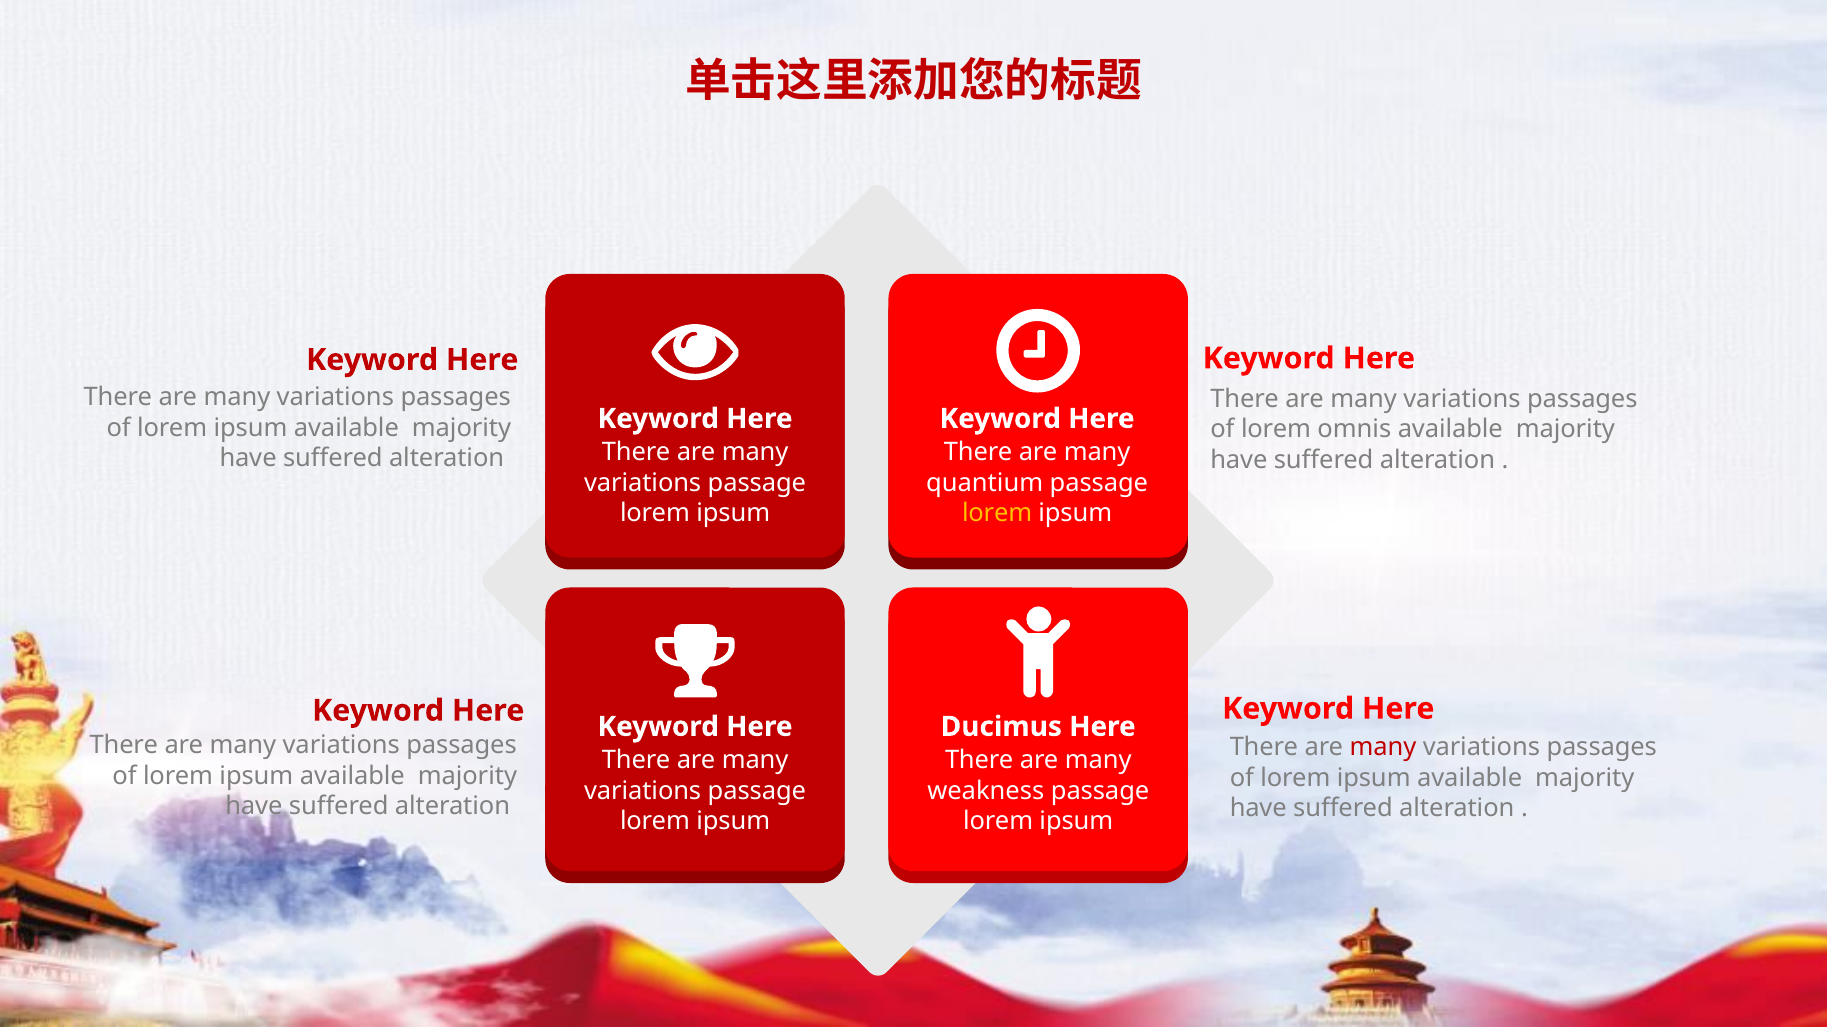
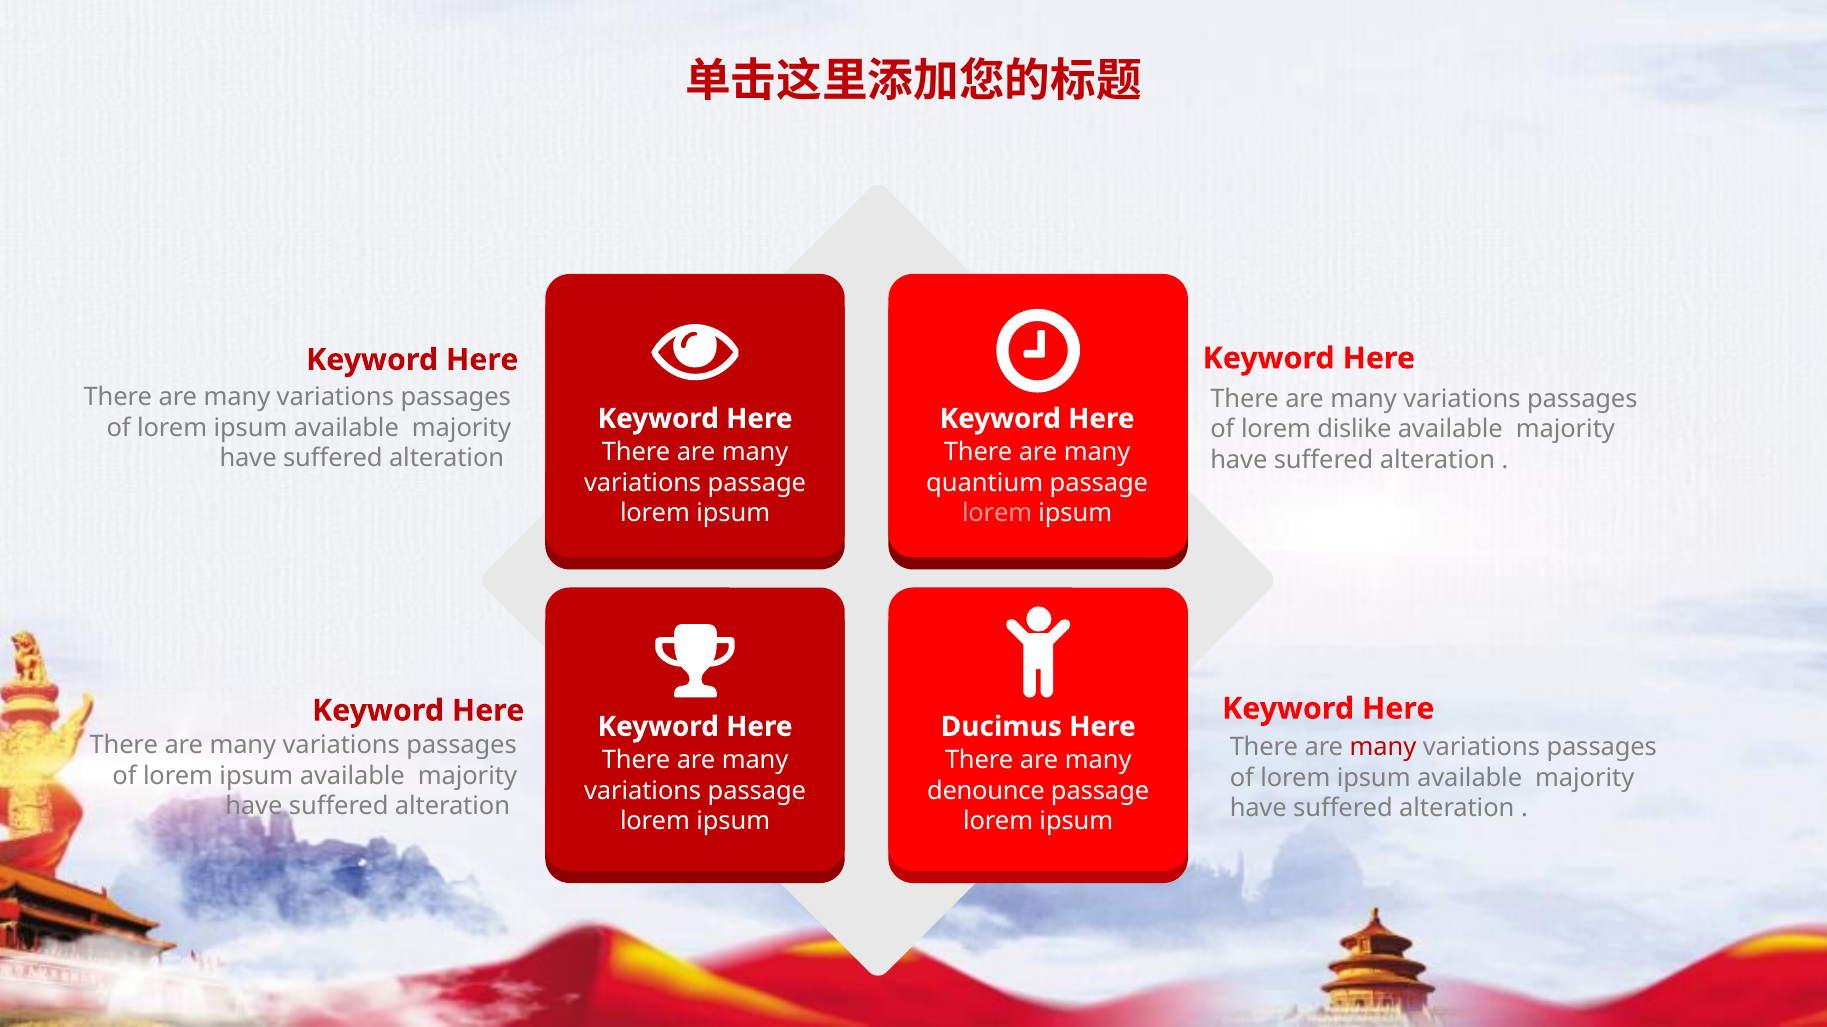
omnis: omnis -> dislike (1354, 429)
lorem colour: yellow -> pink (997, 514)
weakness: weakness -> denounce (986, 791)
